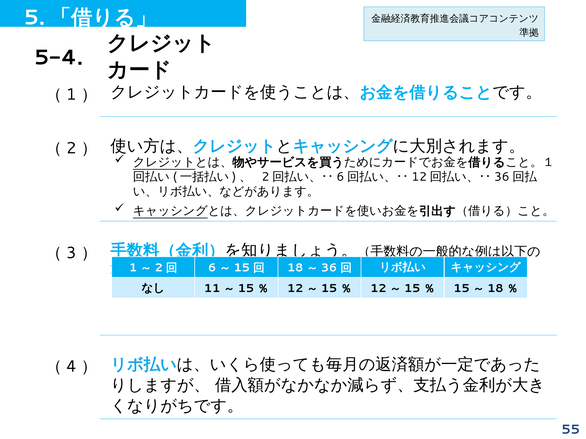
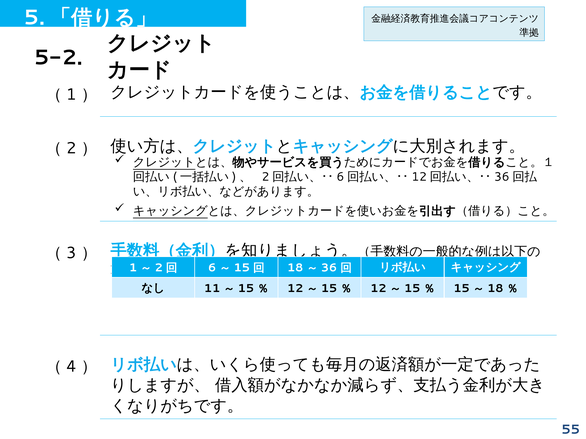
5-4: 5-4 -> 5-2 (58, 58)
